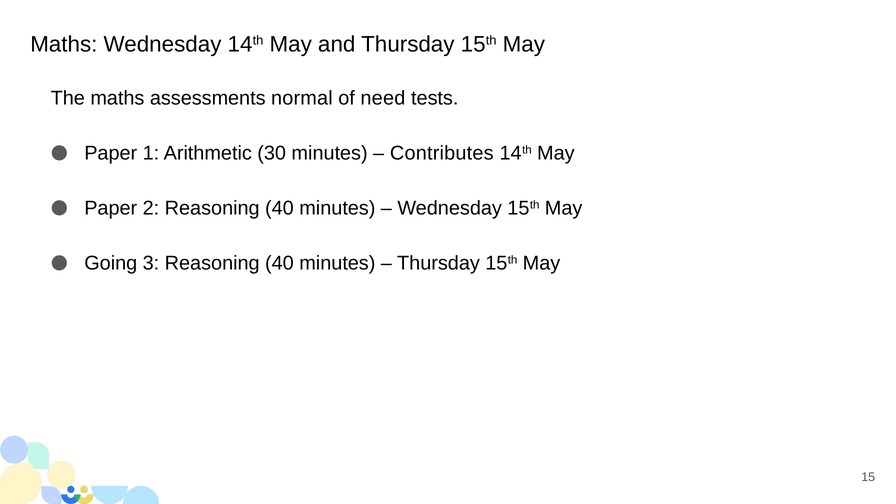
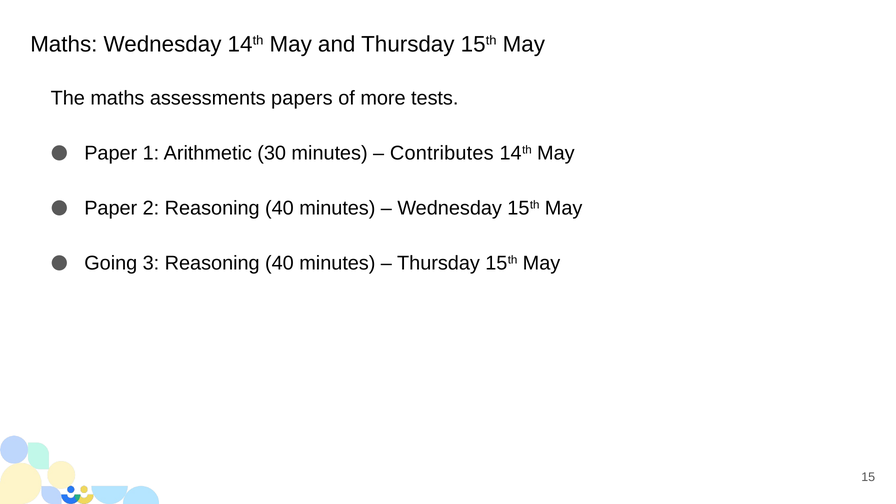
normal: normal -> papers (302, 98)
need: need -> more (383, 98)
